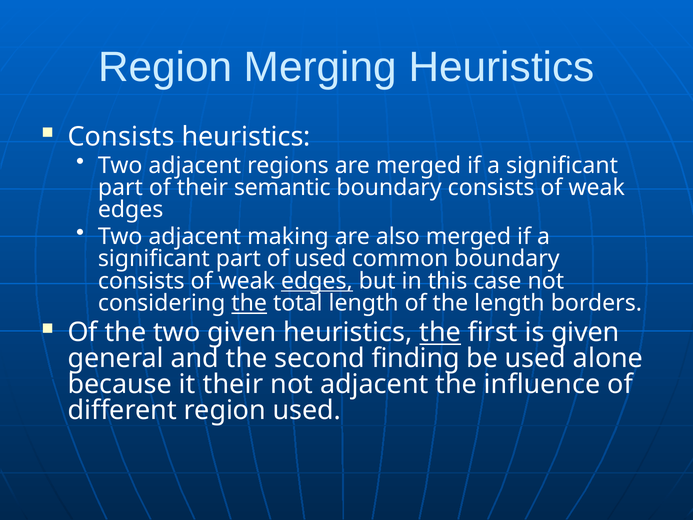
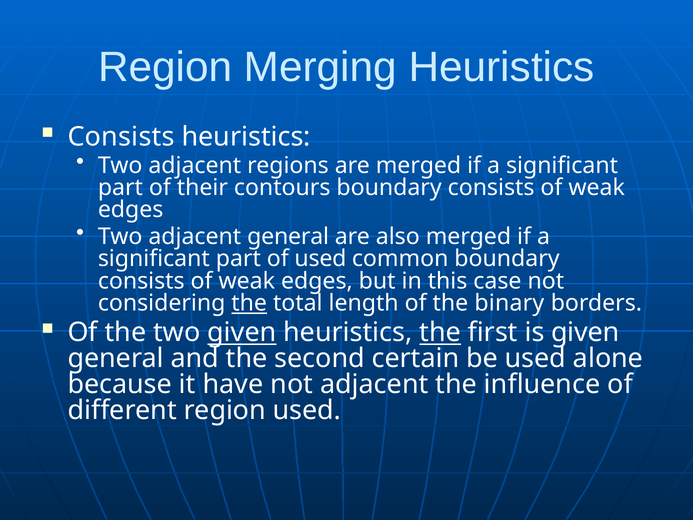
semantic: semantic -> contours (282, 188)
adjacent making: making -> general (288, 237)
edges underline: present -> none (317, 281)
the length: length -> binary (509, 303)
given underline: none -> present (242, 332)
finding: finding -> certain (416, 358)
it their: their -> have (233, 384)
